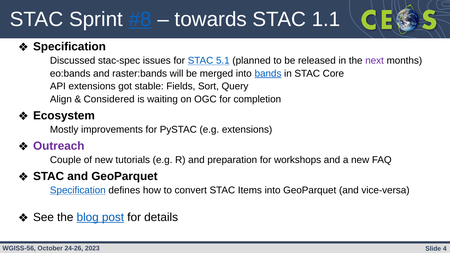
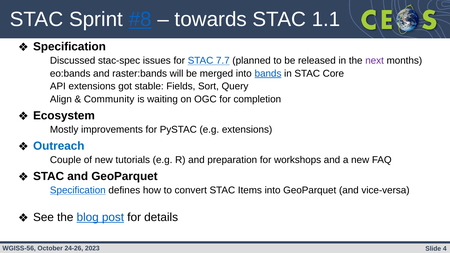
5.1: 5.1 -> 7.7 (223, 61)
Considered: Considered -> Community (109, 99)
Outreach colour: purple -> blue (59, 146)
